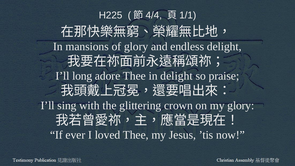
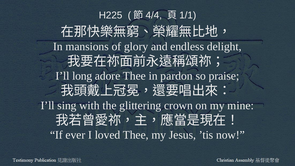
in delight: delight -> pardon (177, 76)
my glory: glory -> mine (241, 105)
